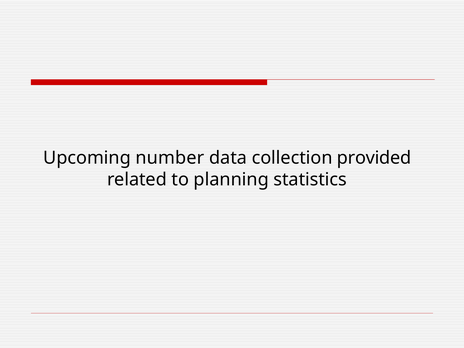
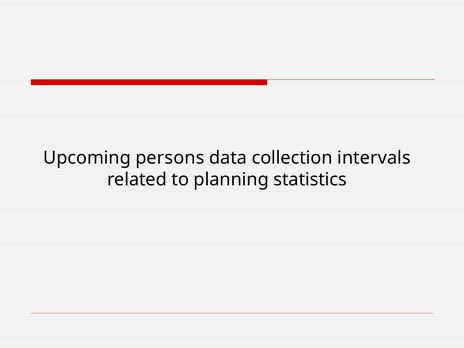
number: number -> persons (170, 158)
provided: provided -> intervals (374, 158)
